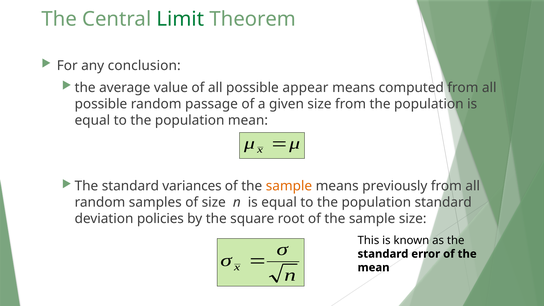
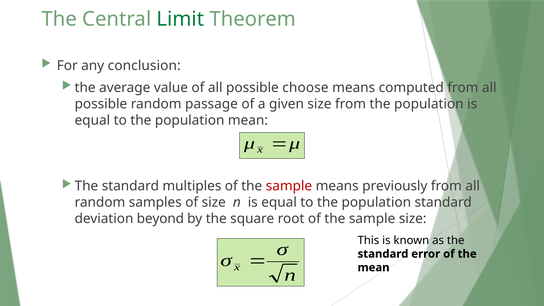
appear: appear -> choose (305, 88)
variances: variances -> multiples (192, 186)
sample colour: orange -> red (289, 186)
policies: policies -> beyond (160, 219)
